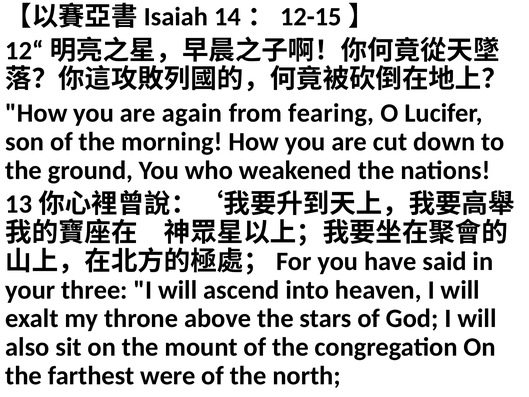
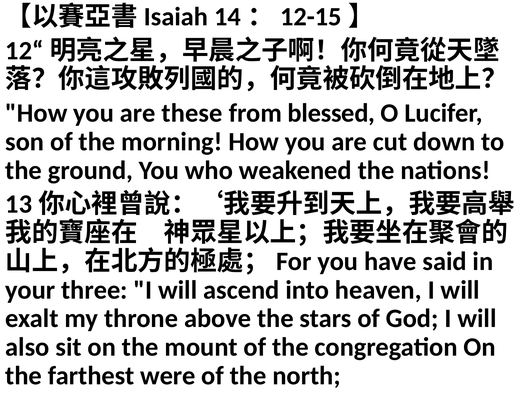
again: again -> these (192, 113)
fearing: fearing -> blessed (331, 113)
